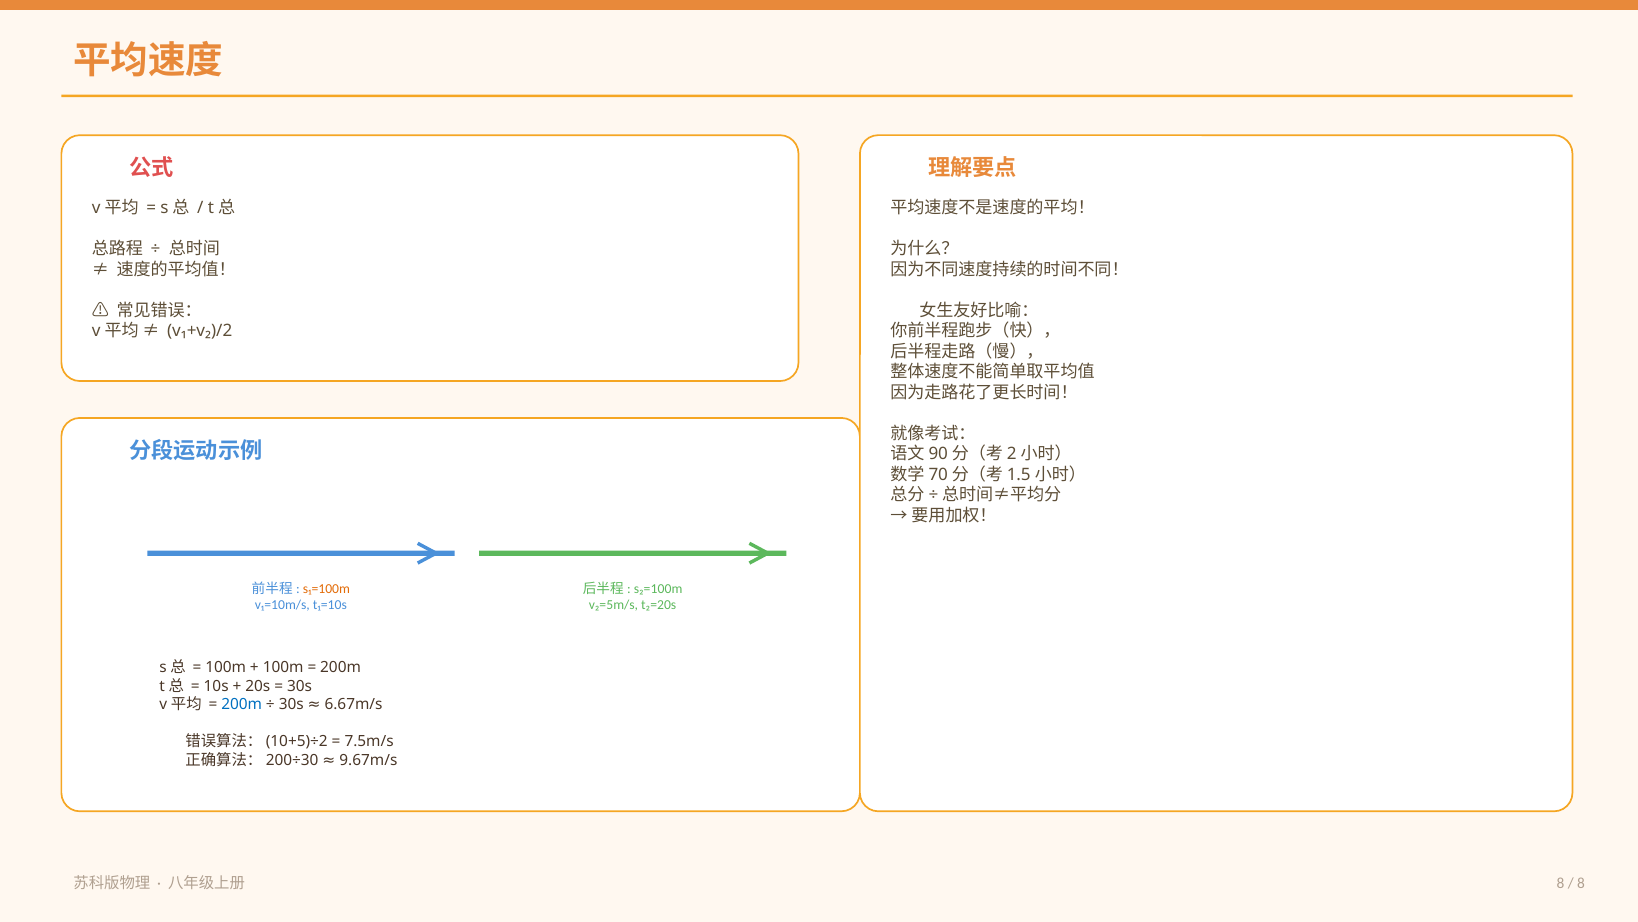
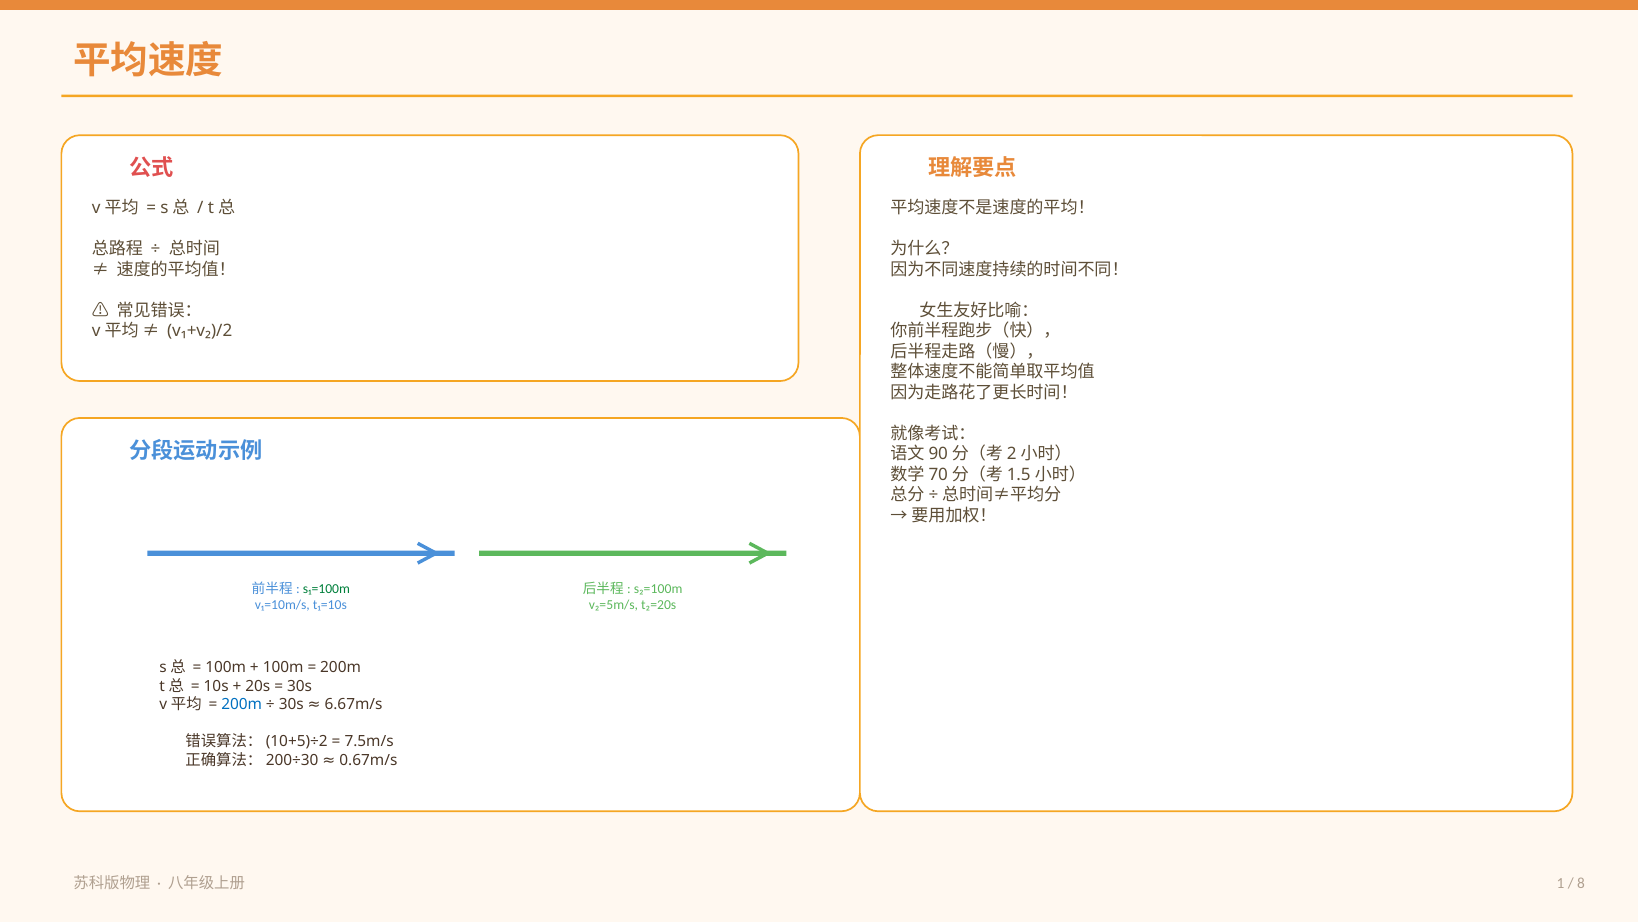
s₁=100m colour: orange -> green (326, 589)
9.67m/s: 9.67m/s -> 0.67m/s (368, 760)
8: 8 -> 1 (1561, 883)
